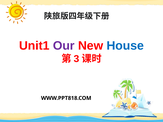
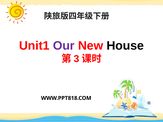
House colour: blue -> black (125, 46)
